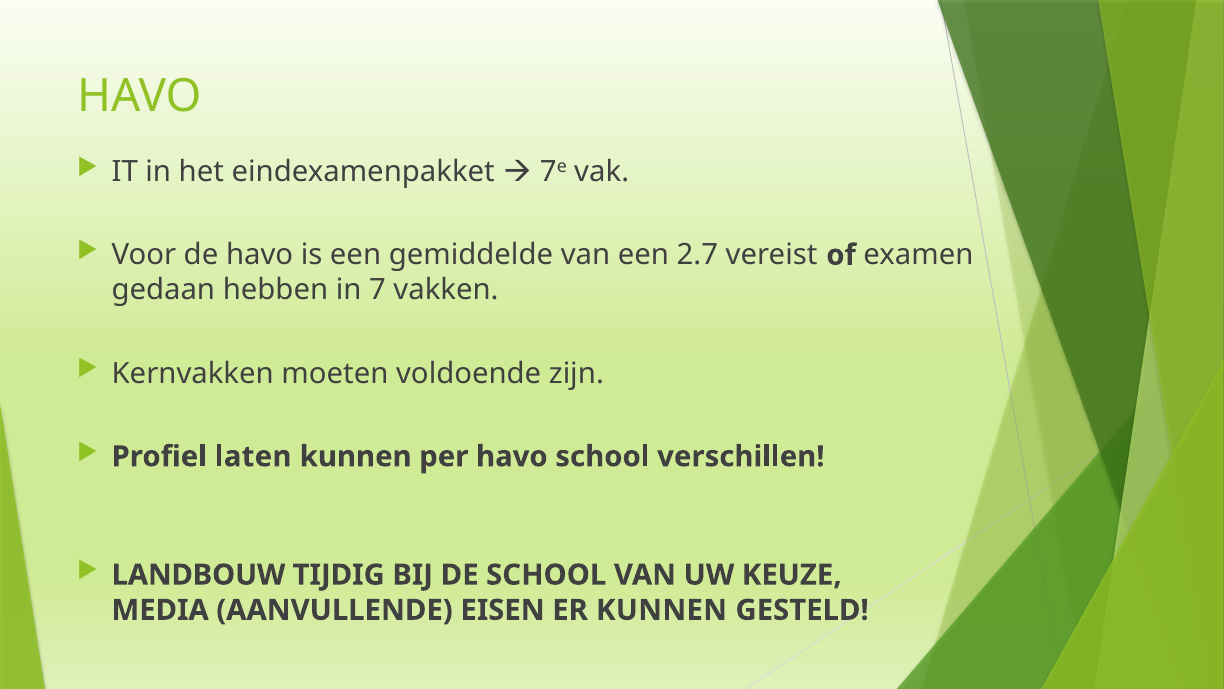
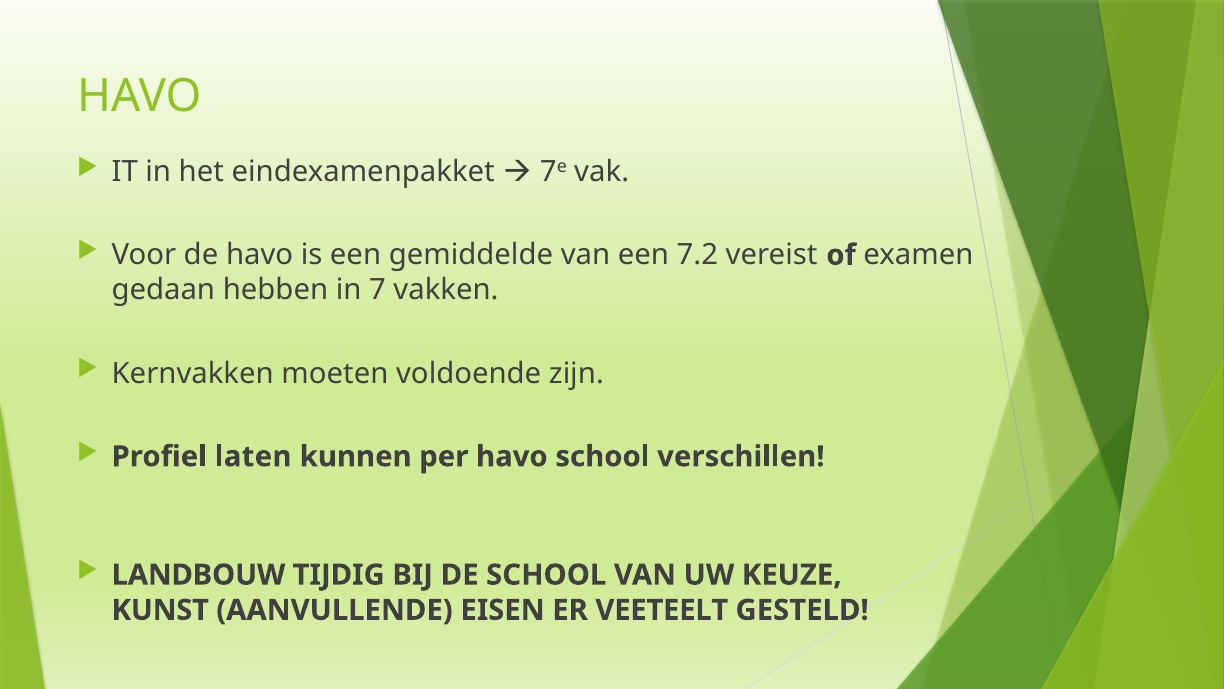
2.7: 2.7 -> 7.2 (697, 255)
MEDIA: MEDIA -> KUNST (160, 610)
ER KUNNEN: KUNNEN -> VEETEELT (662, 610)
